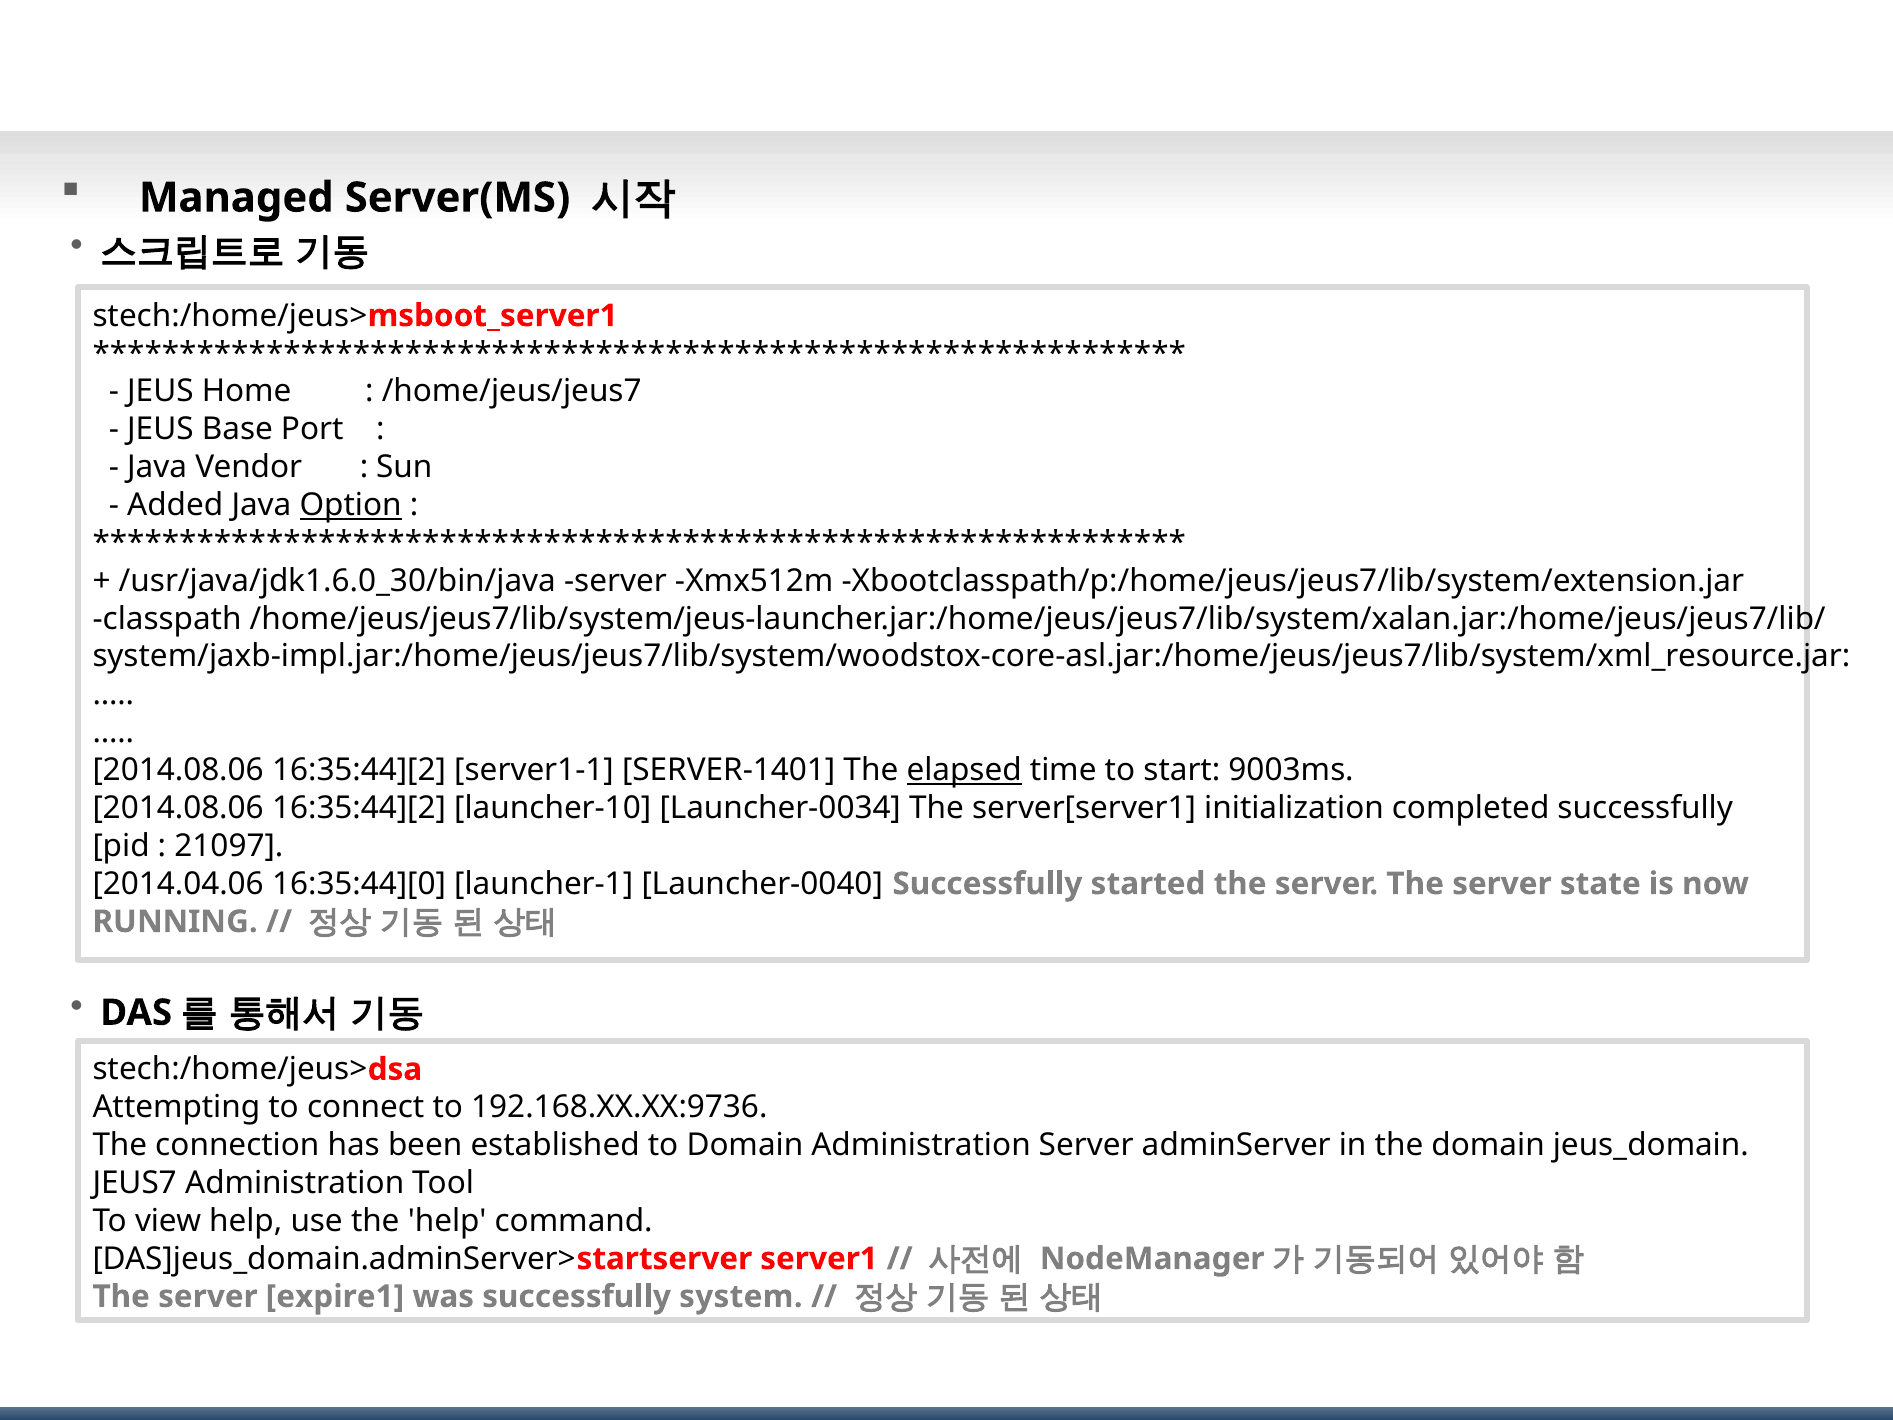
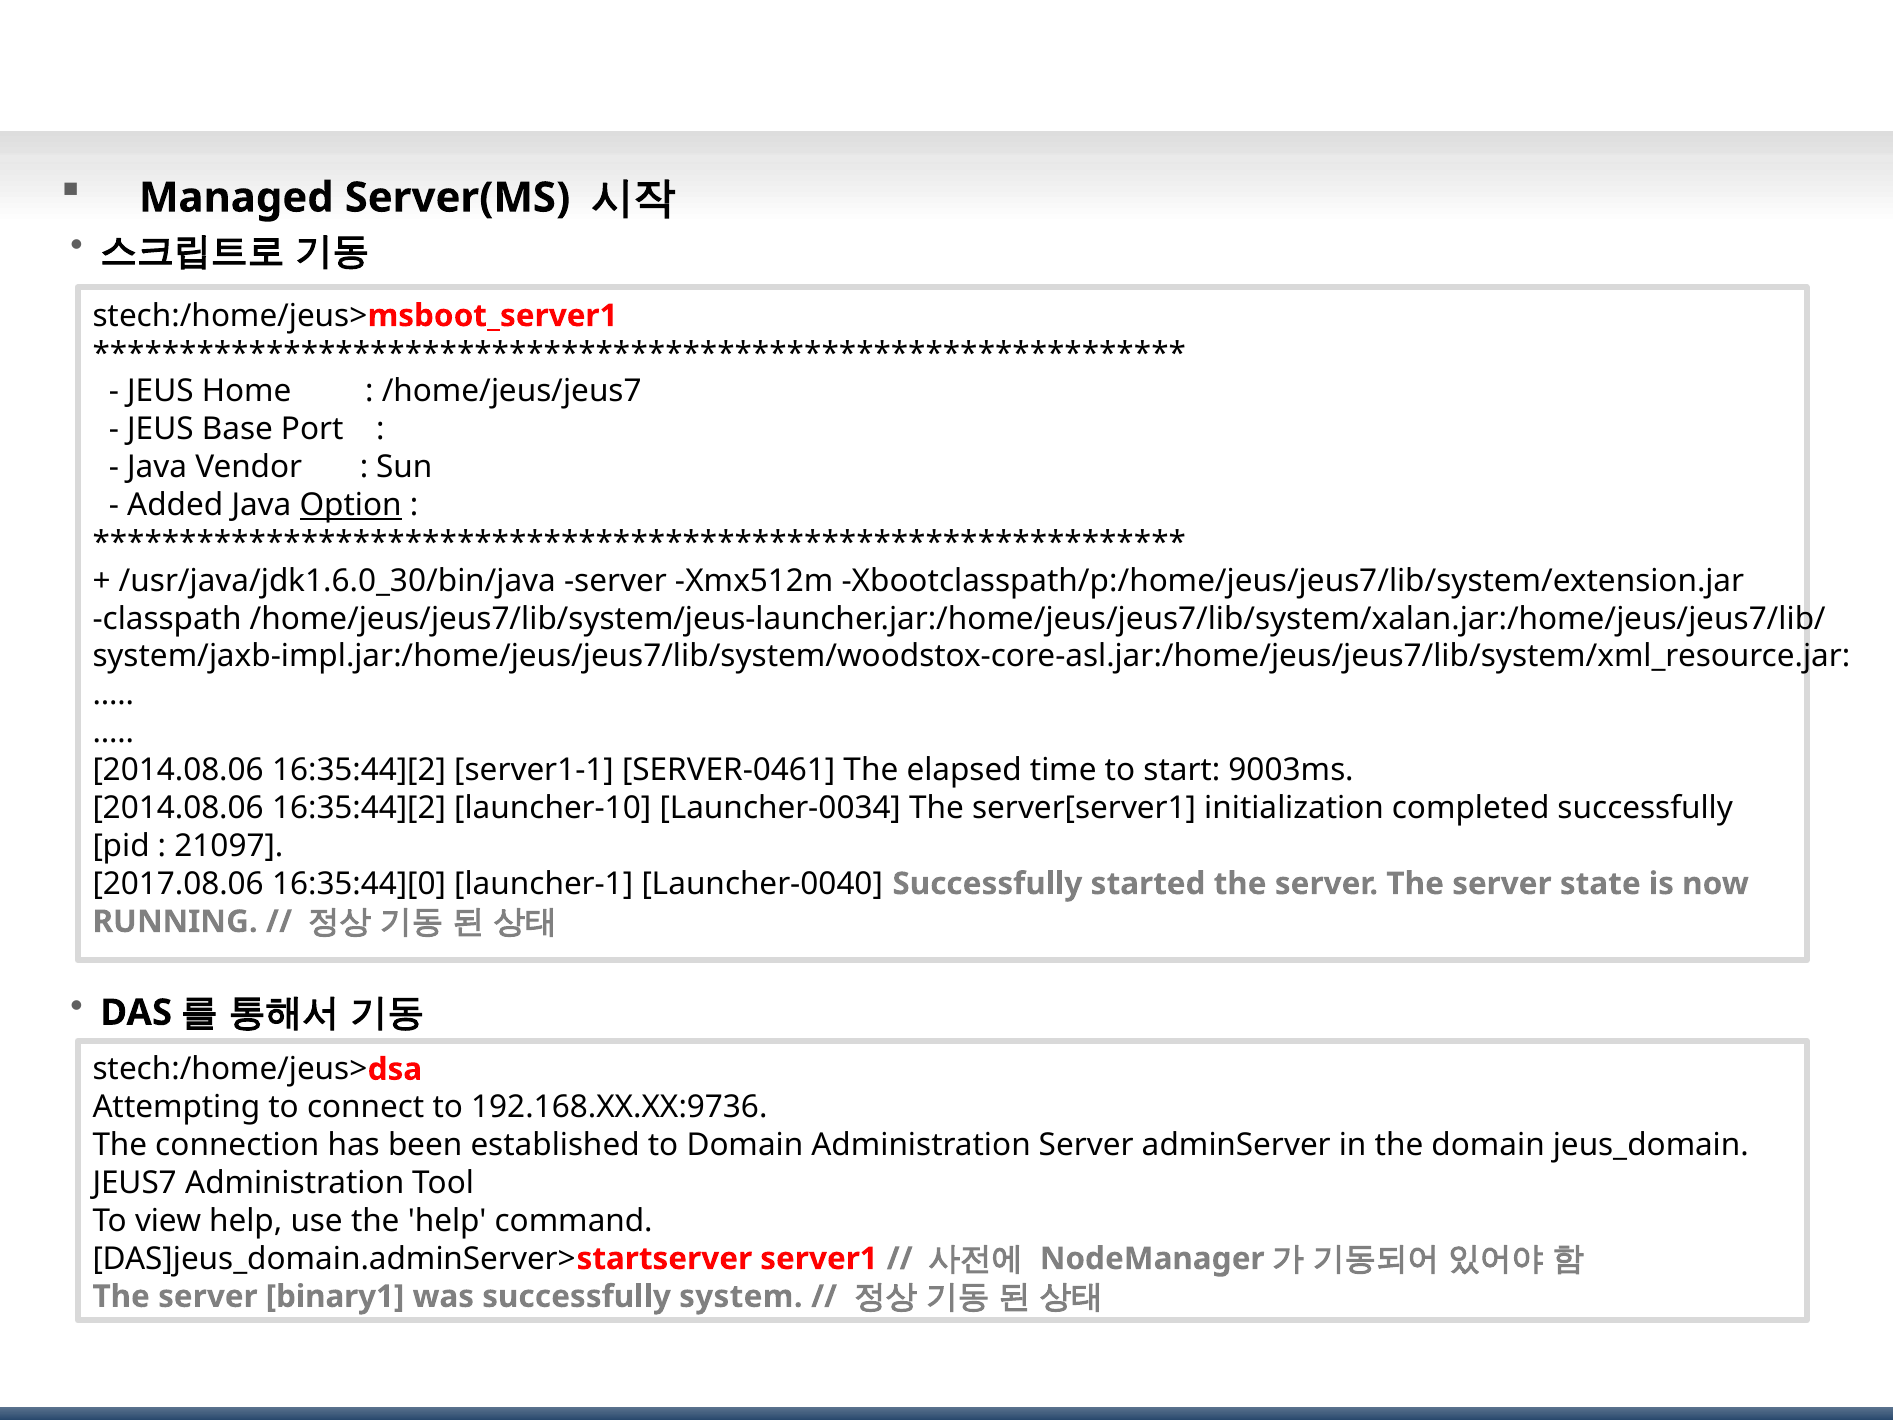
SERVER-1401: SERVER-1401 -> SERVER-0461 (729, 770)
elapsed underline: present -> none (964, 770)
2014.04.06: 2014.04.06 -> 2017.08.06 (178, 884)
expire1: expire1 -> binary1 (335, 1296)
